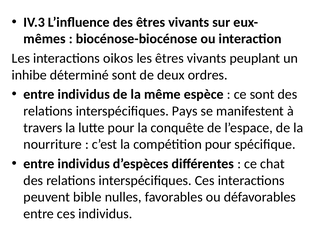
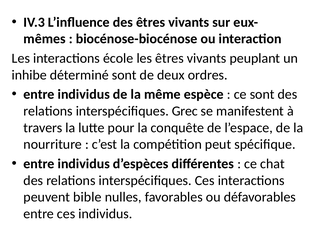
oikos: oikos -> école (118, 58)
Pays: Pays -> Grec (185, 111)
compétition pour: pour -> peut (218, 145)
